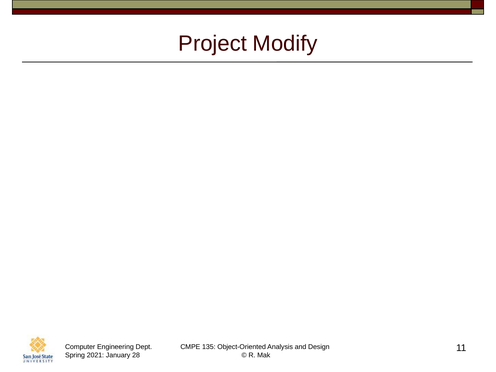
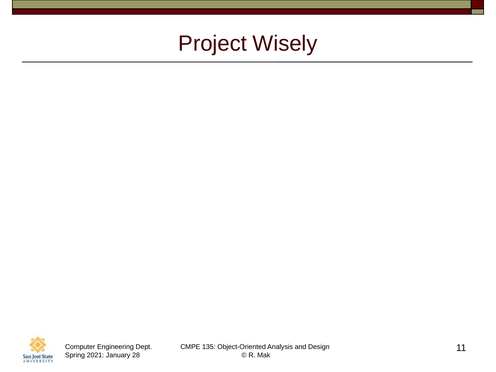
Project Modify: Modify -> Wisely (285, 44)
